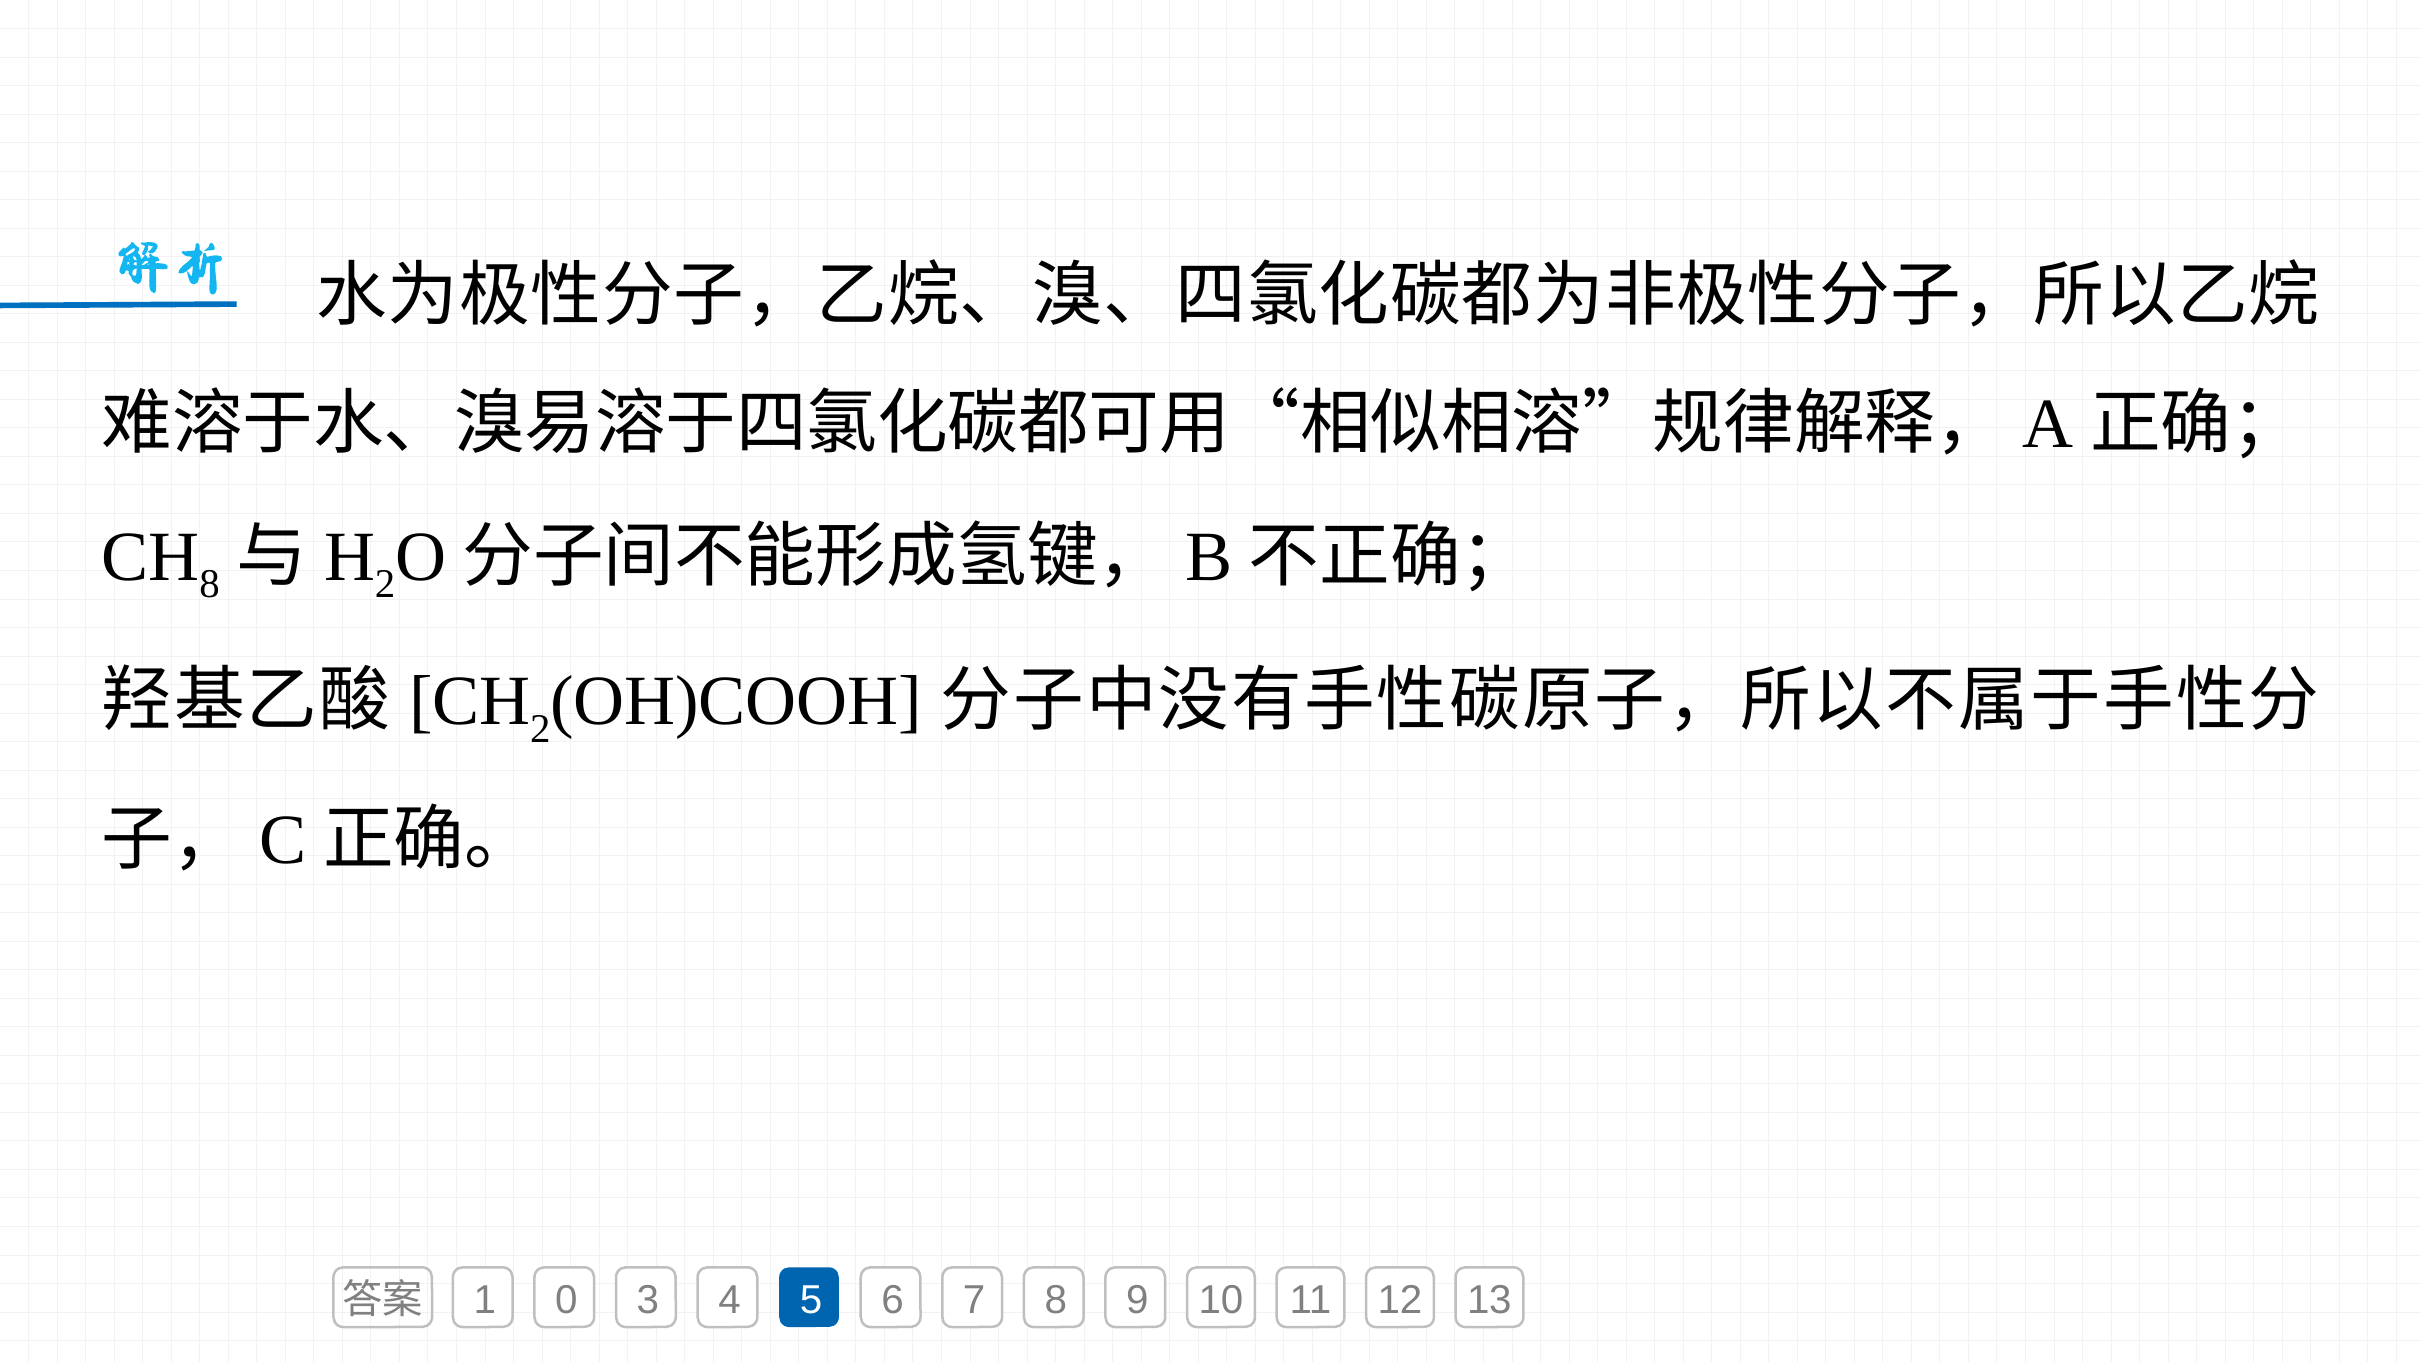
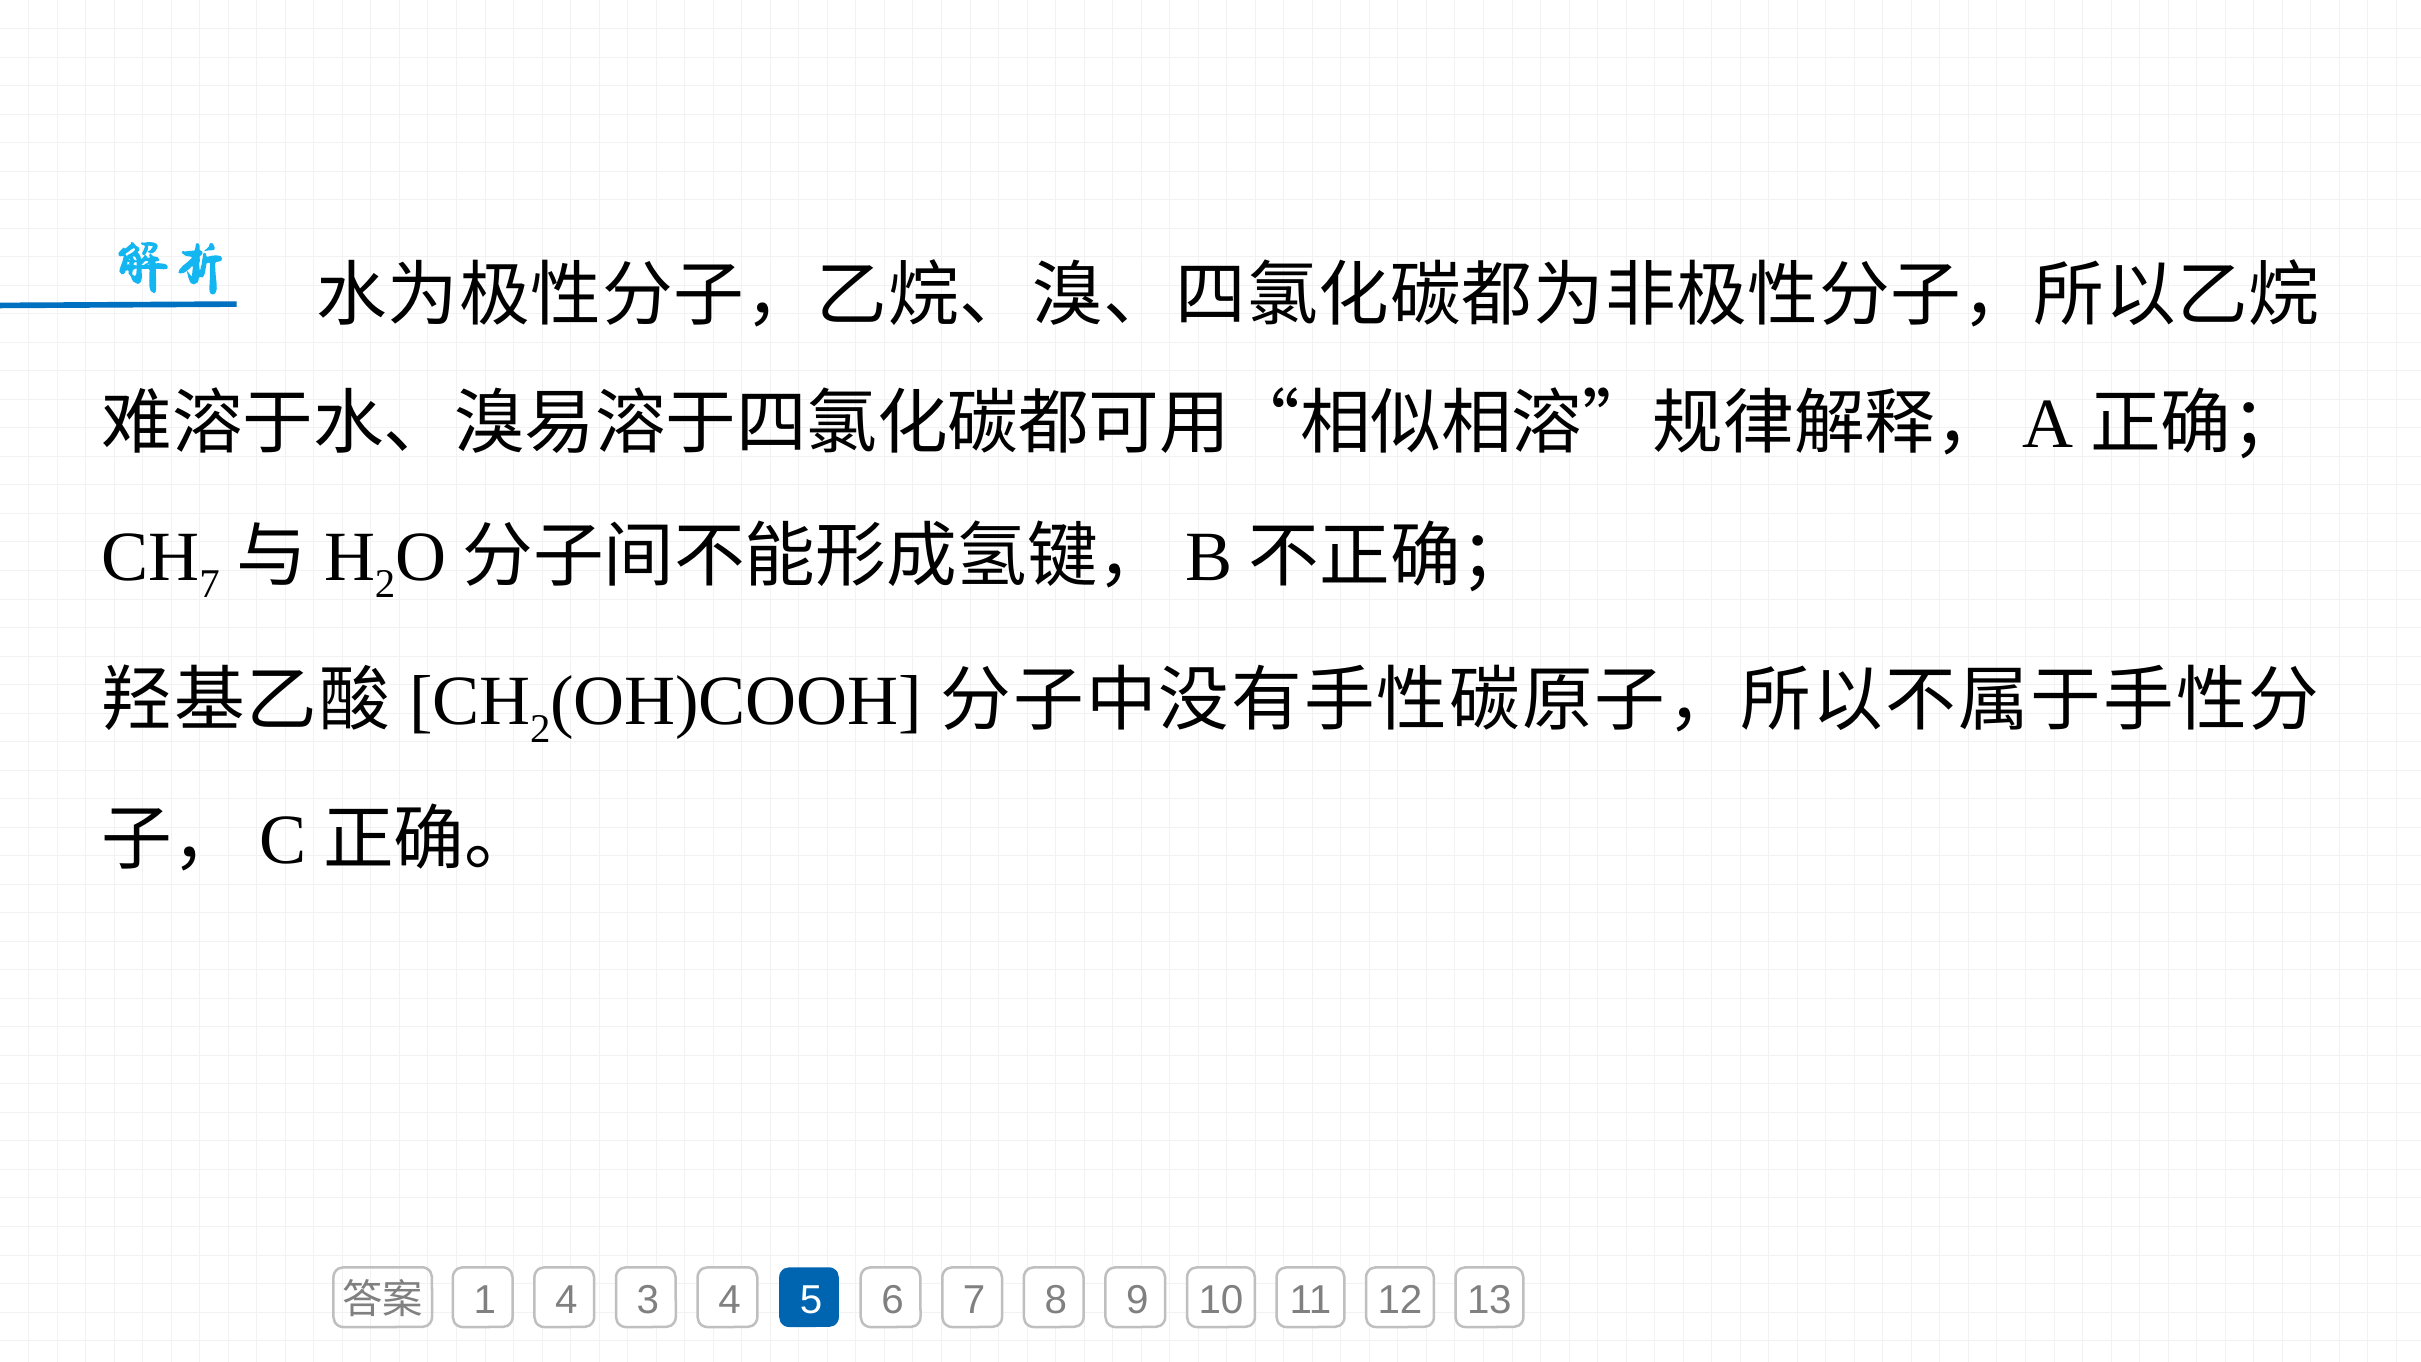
8: 8 -> 7 (210, 584)
1 0: 0 -> 4 (566, 1300)
